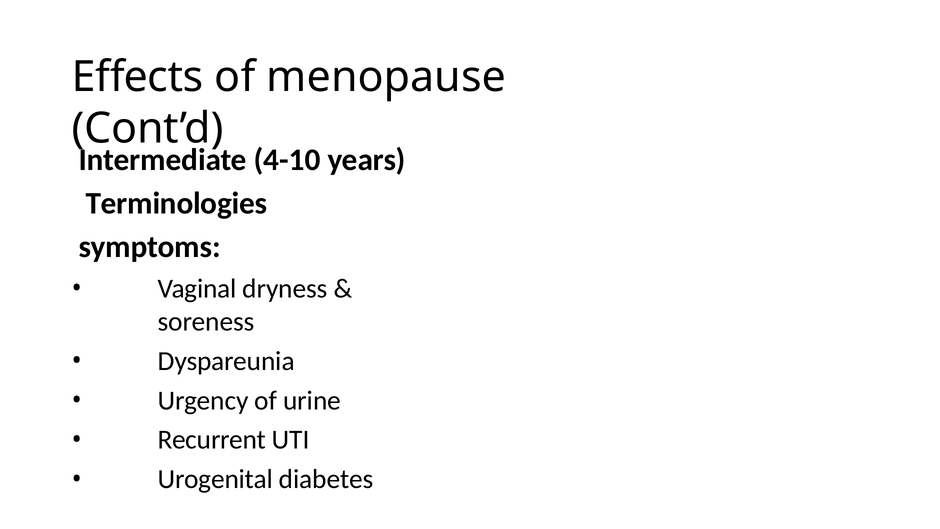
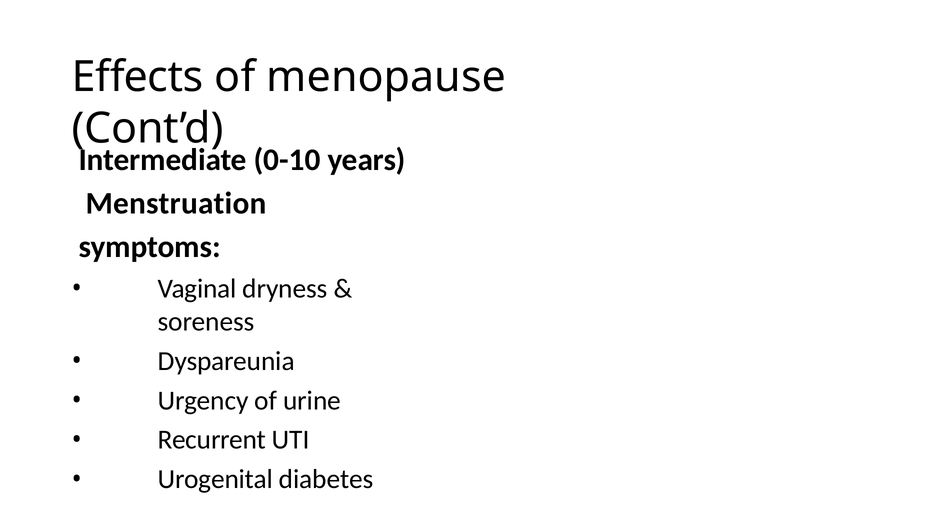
4-10: 4-10 -> 0-10 (287, 160)
Terminologies: Terminologies -> Menstruation (176, 203)
